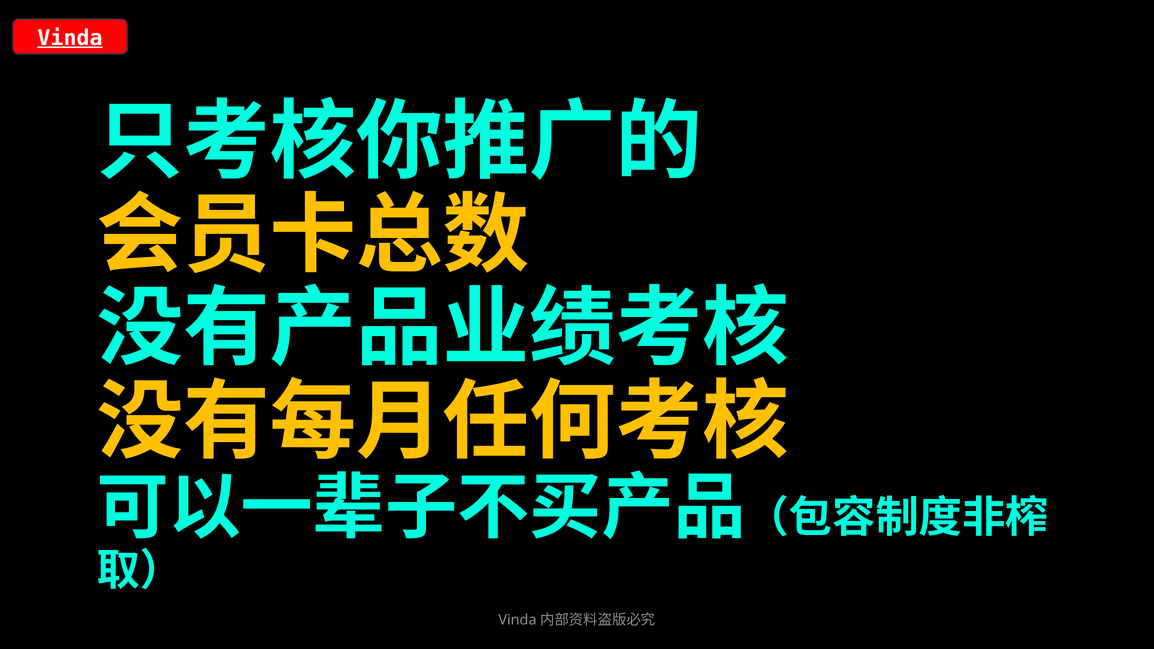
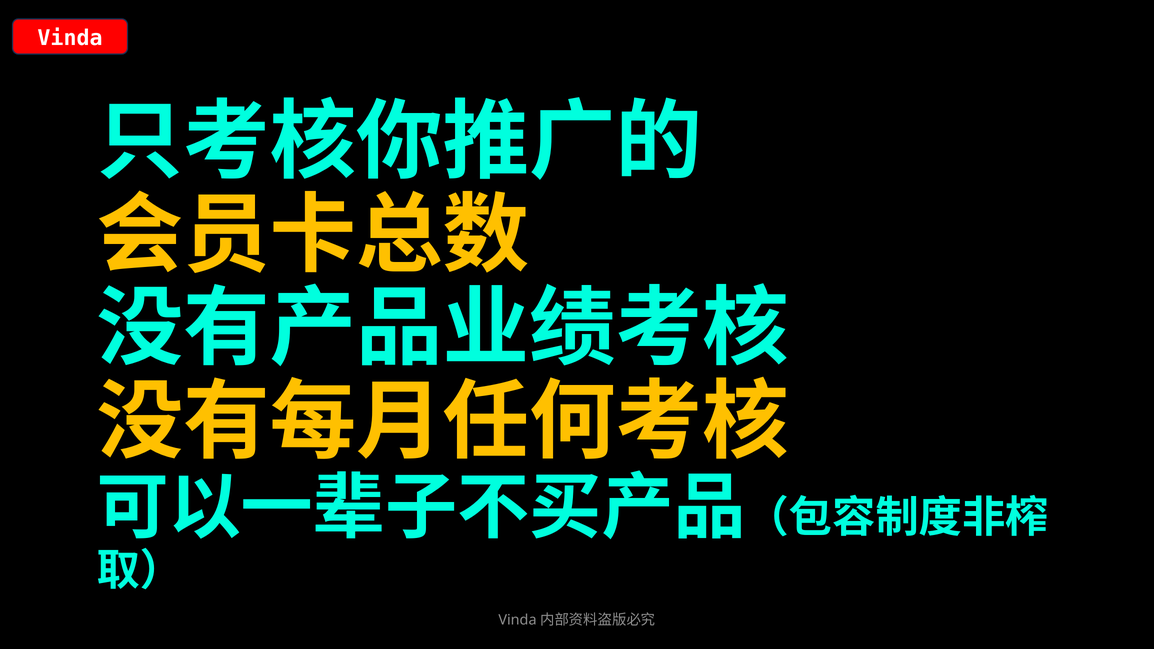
Vinda underline: present -> none (70, 38)
